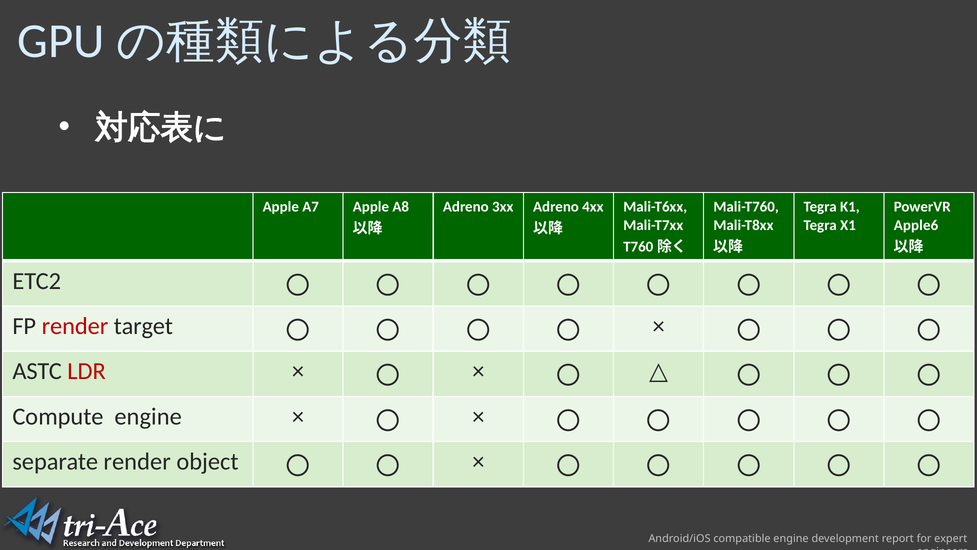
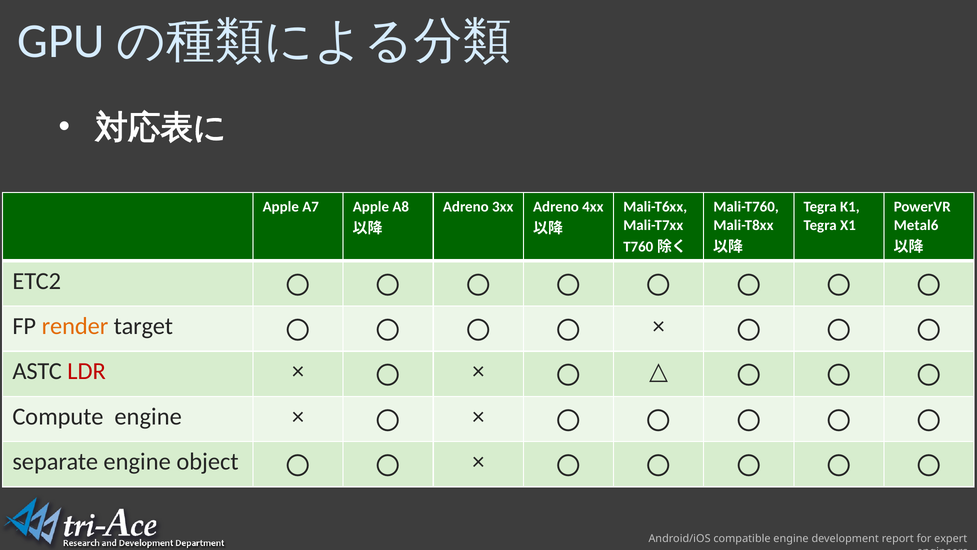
Apple6: Apple6 -> Metal6 (916, 225)
render colour: red -> orange (75, 326)
separate render: render -> engine (137, 461)
